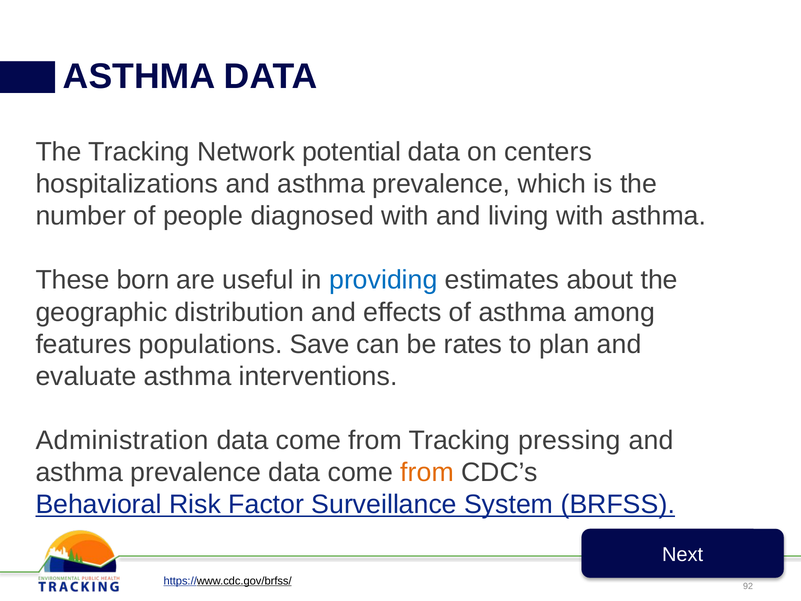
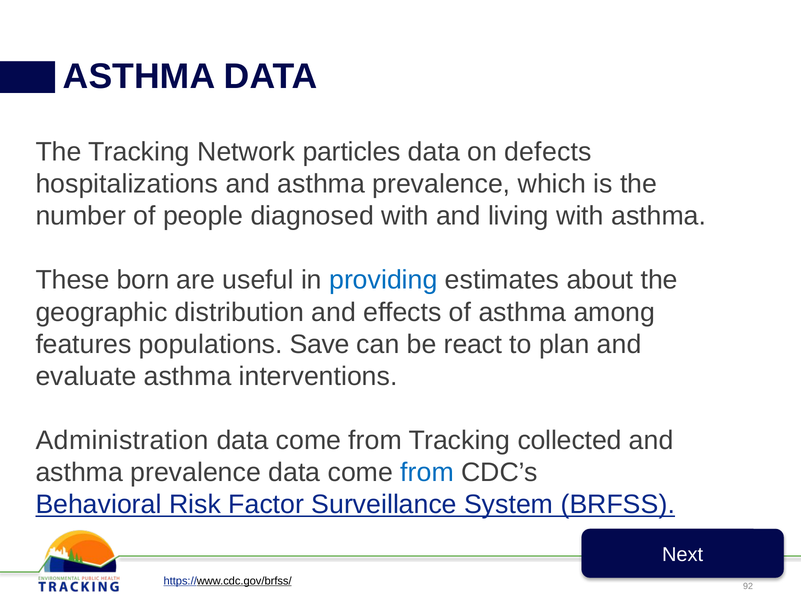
potential: potential -> particles (352, 152)
centers: centers -> defects (548, 152)
rates: rates -> react (473, 344)
pressing: pressing -> collected (570, 440)
from colour: orange -> blue (427, 472)
